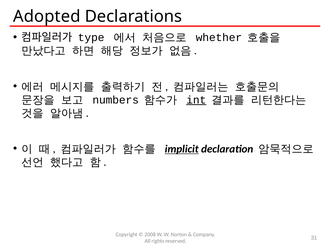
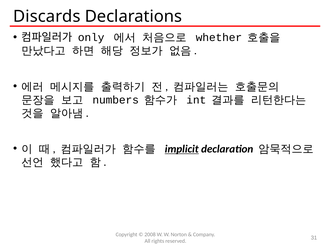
Adopted: Adopted -> Discards (47, 16)
type: type -> only (91, 37)
int underline: present -> none (196, 100)
